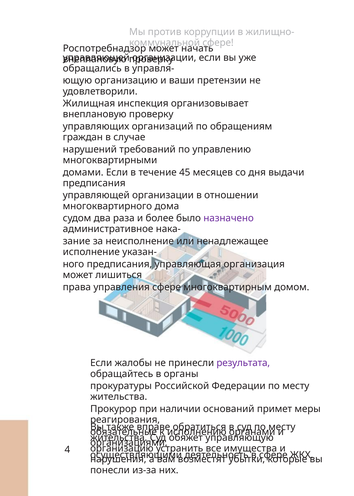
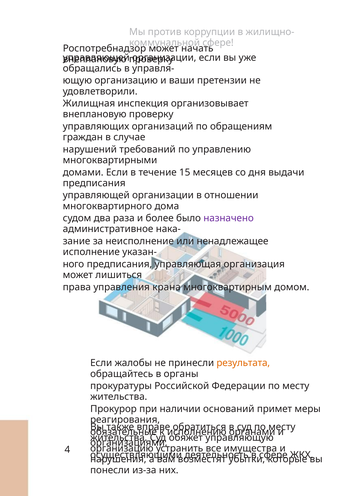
45: 45 -> 15 (185, 173)
управления сфере: сфере -> крана (167, 288)
результата colour: purple -> orange (243, 364)
